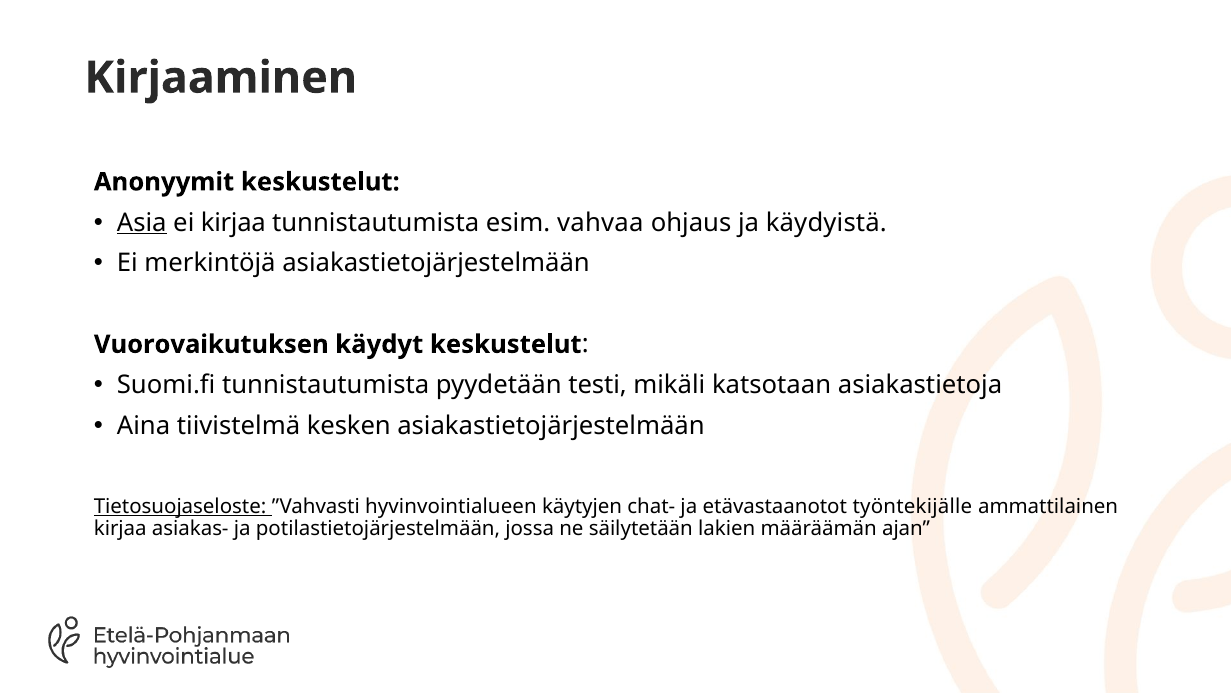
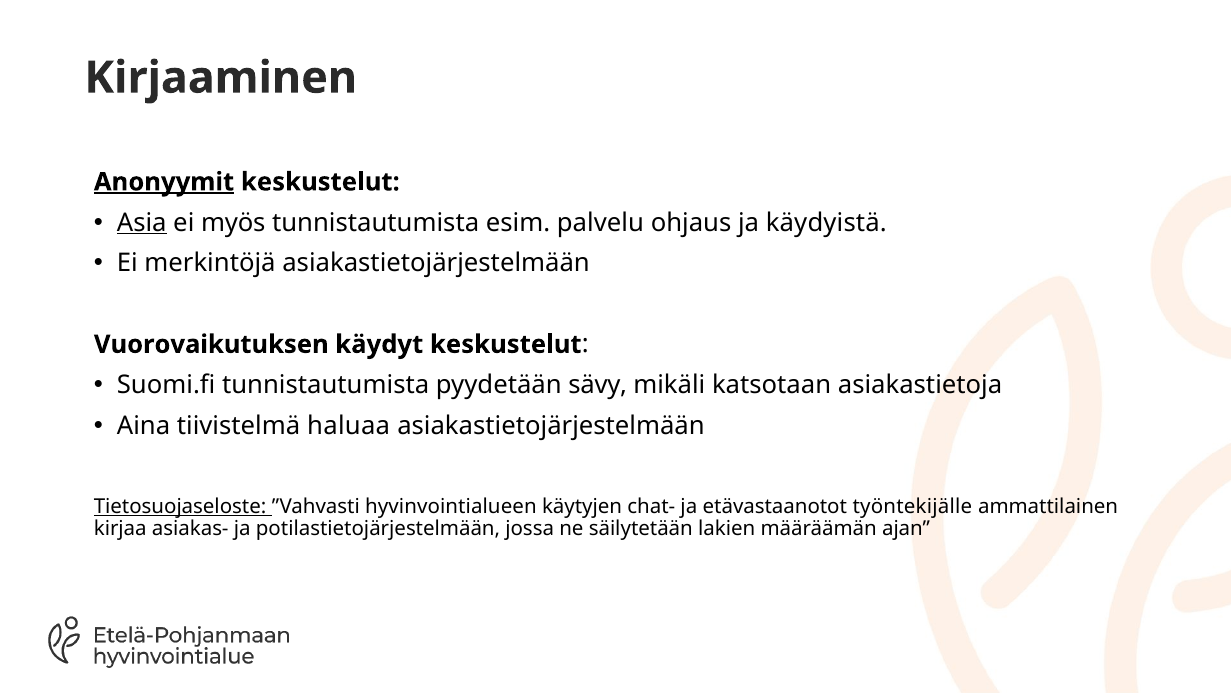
Anonyymit underline: none -> present (164, 182)
ei kirjaa: kirjaa -> myös (233, 222)
vahvaa: vahvaa -> palvelu (600, 222)
testi: testi -> sävy (598, 385)
kesken: kesken -> haluaa (349, 425)
